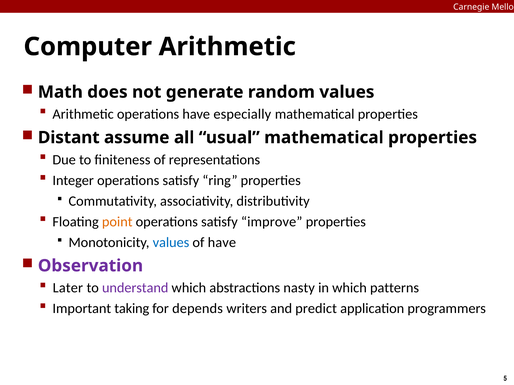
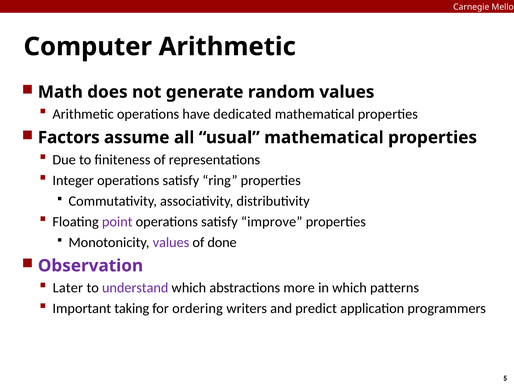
especially: especially -> dedicated (242, 114)
Distant: Distant -> Factors (69, 138)
point colour: orange -> purple (117, 222)
values colour: blue -> purple (171, 243)
of have: have -> done (222, 243)
nasty: nasty -> more (299, 288)
depends: depends -> ordering (198, 309)
